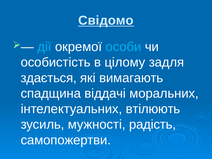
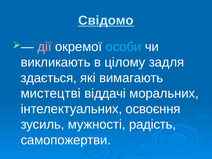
дії colour: light blue -> pink (44, 47)
особистість: особистість -> викликають (56, 62)
спадщина: спадщина -> мистецтві (51, 93)
втілюють: втілюють -> освоєння (153, 109)
